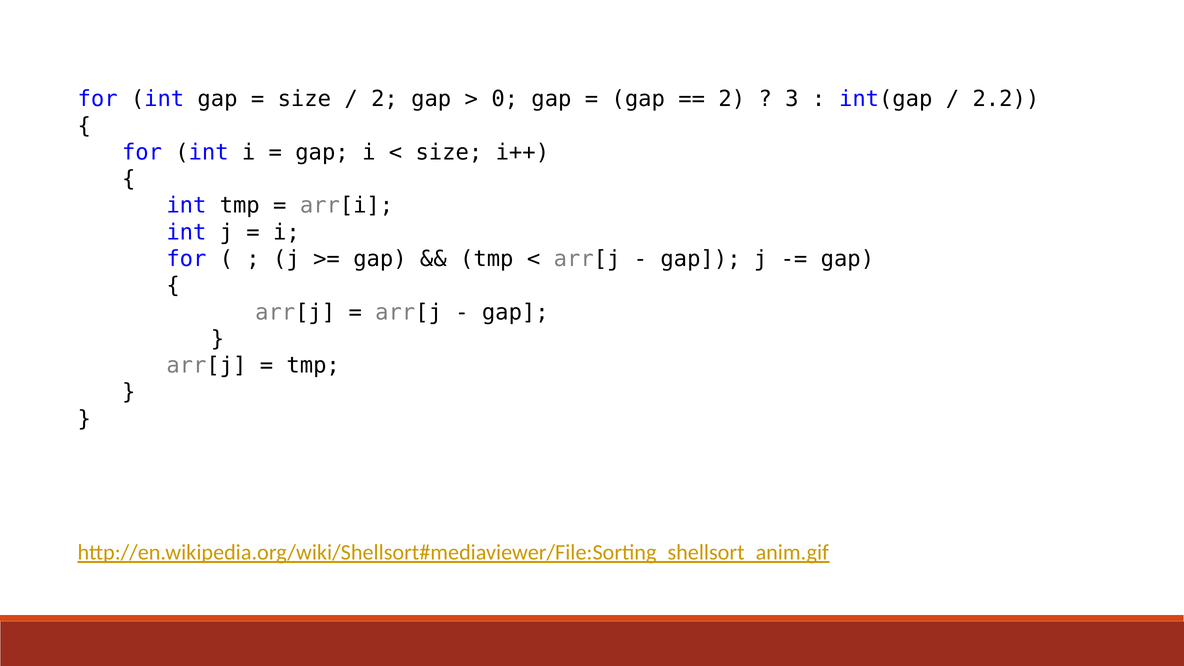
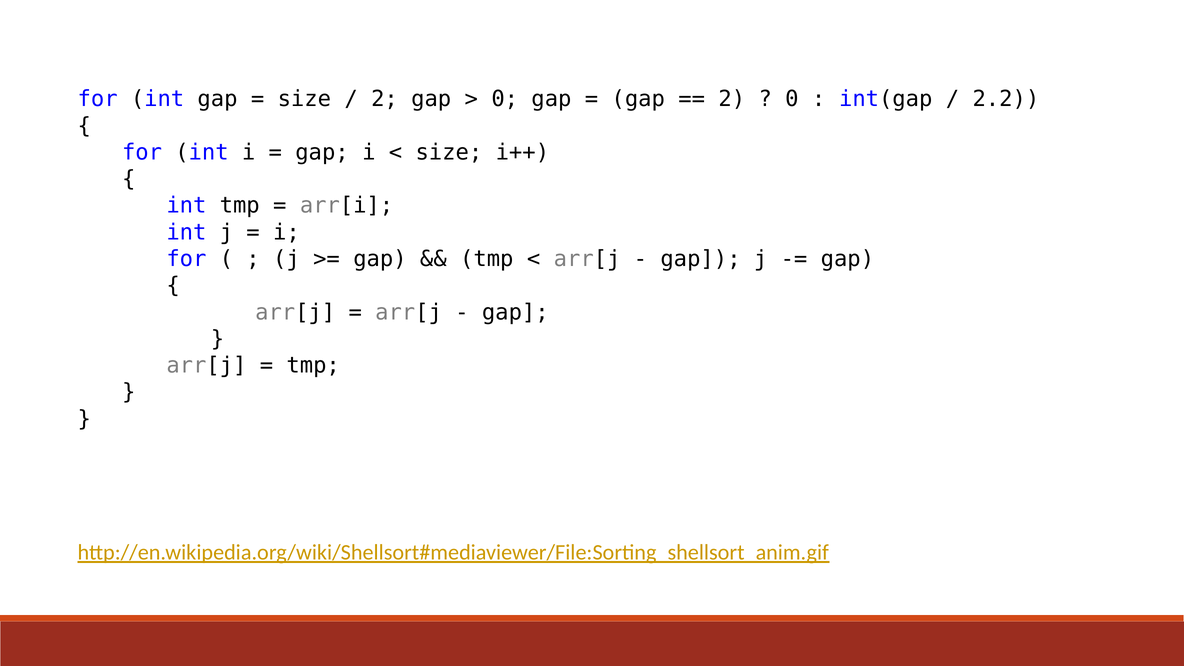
3: 3 -> 0 (792, 99)
